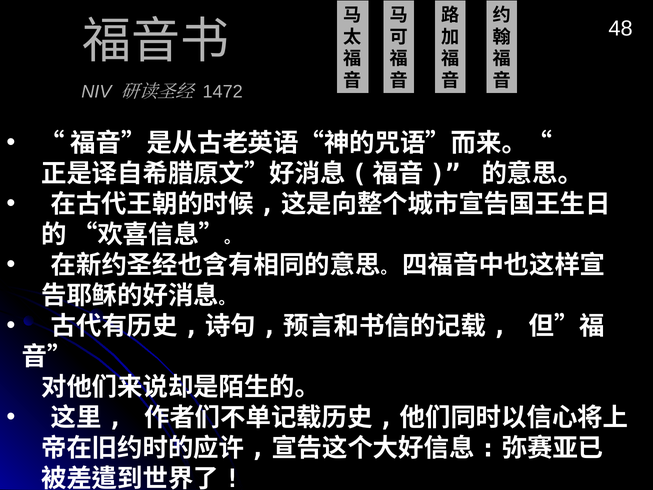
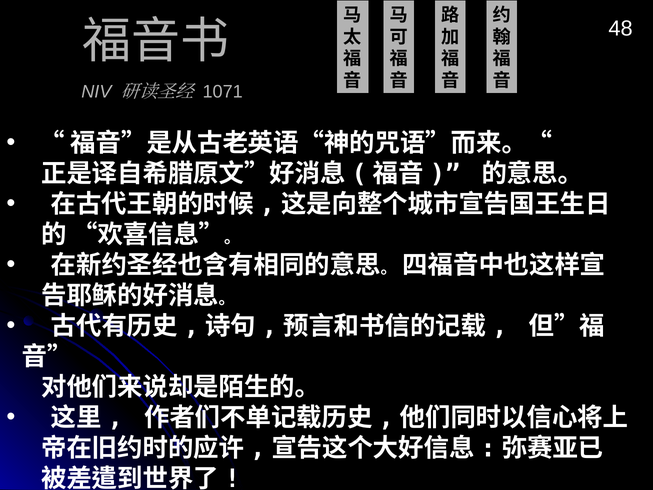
1472: 1472 -> 1071 (223, 92)
